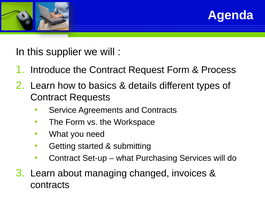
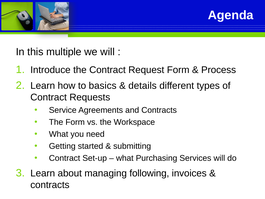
supplier: supplier -> multiple (64, 52)
changed: changed -> following (149, 173)
